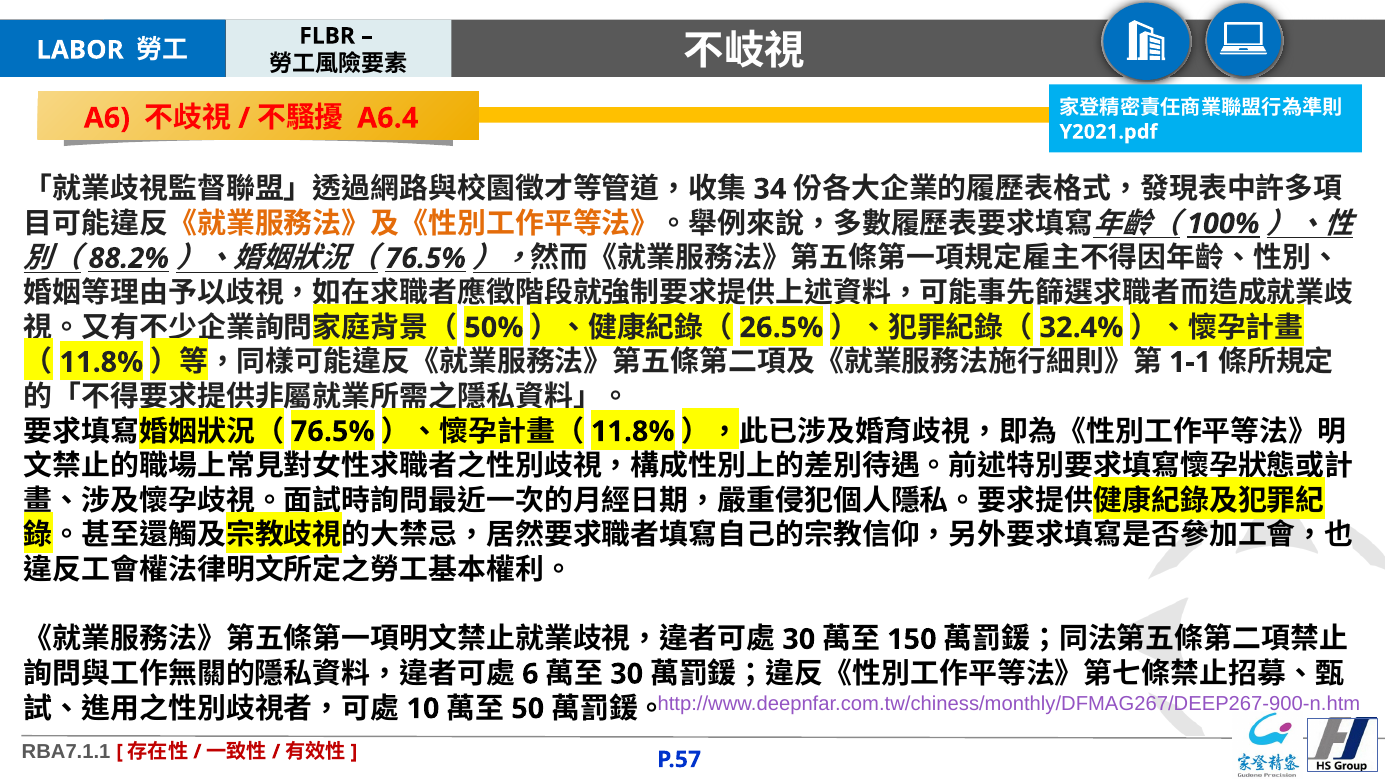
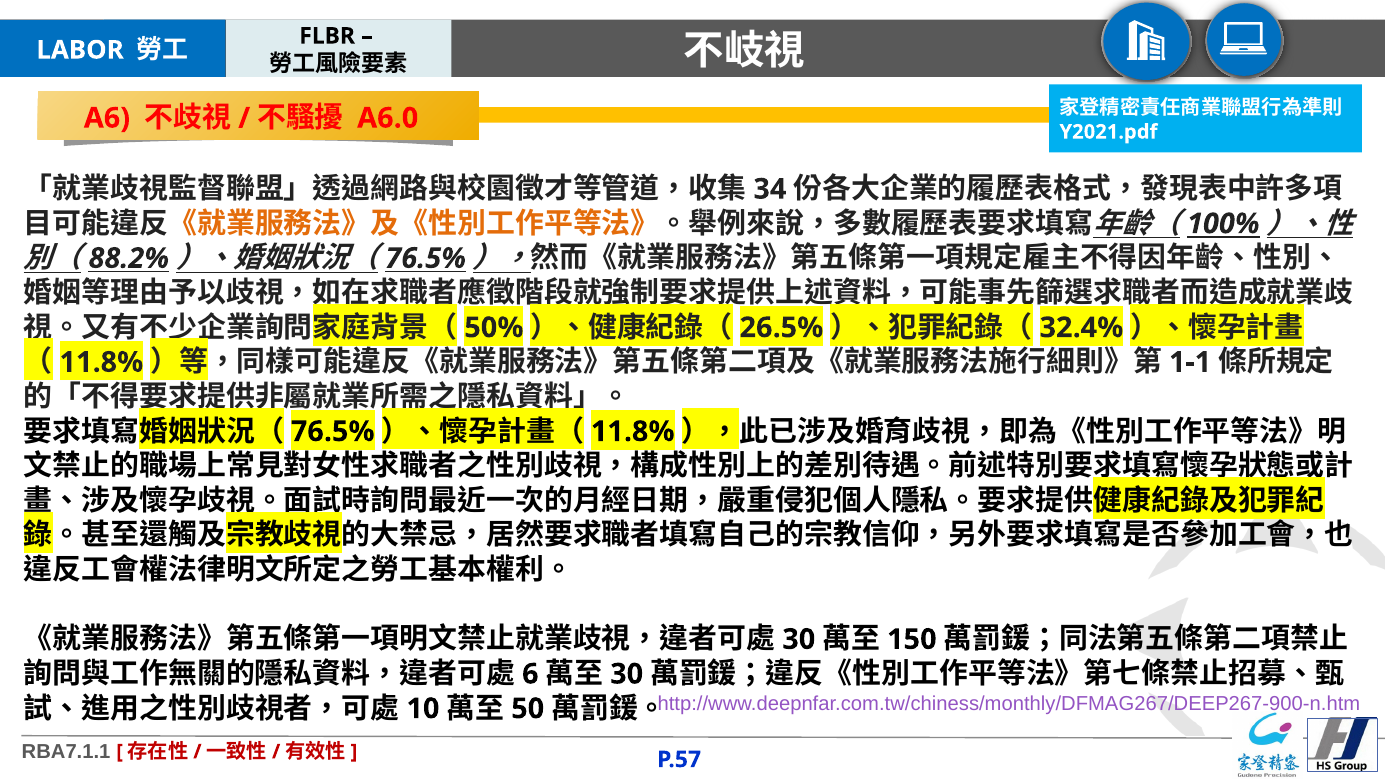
A6.4: A6.4 -> A6.0 (388, 118)
